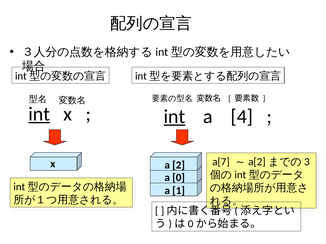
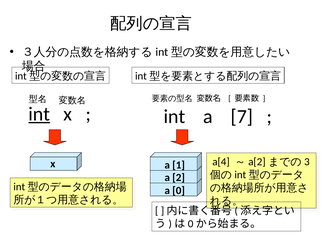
int underline: present -> none (174, 117)
4: 4 -> 7 (242, 117)
a[7: a[7 -> a[4 (221, 162)
2: 2 -> 1 (179, 165)
0: 0 -> 2 (179, 178)
1: 1 -> 0 (179, 191)
